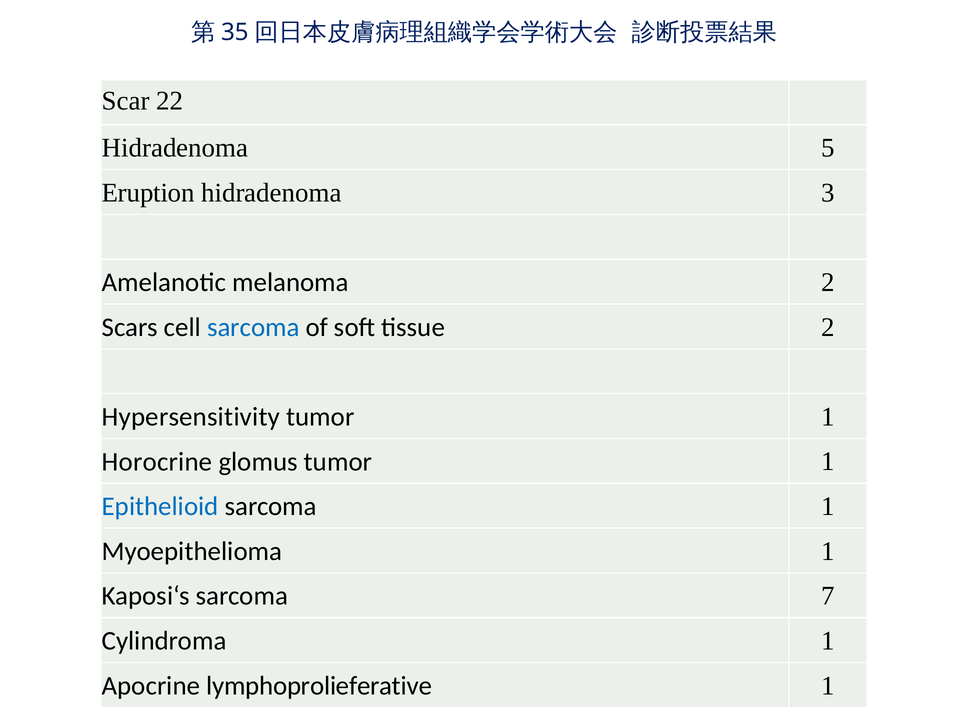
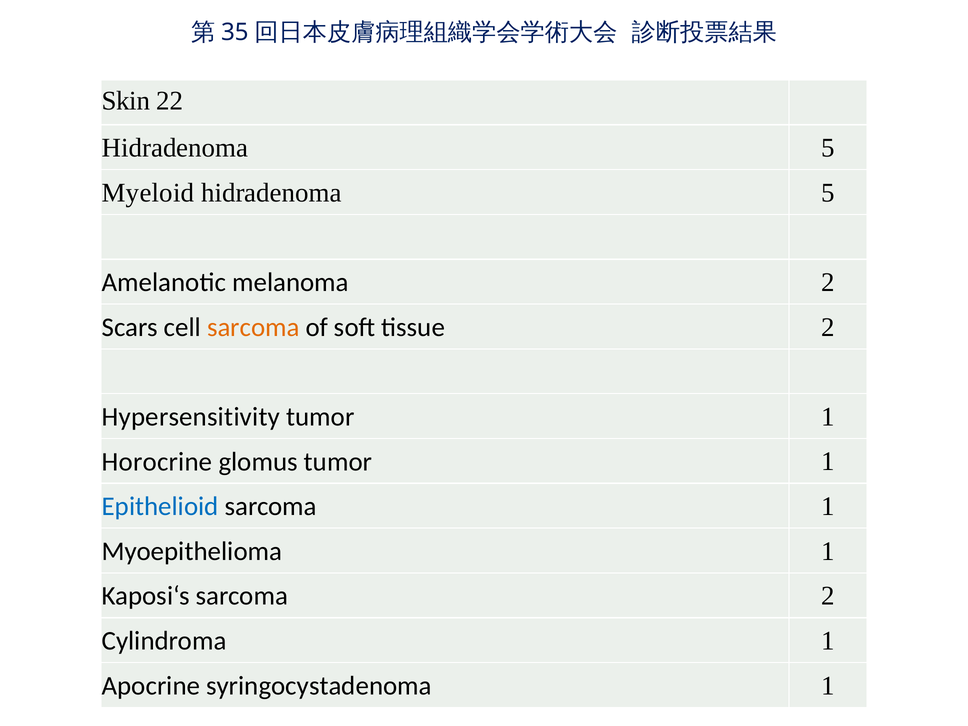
Scar: Scar -> Skin (126, 101)
Eruption: Eruption -> Myeloid (148, 193)
3: 3 -> 5 (828, 193)
sarcoma colour: blue -> orange (253, 327)
sarcoma 7: 7 -> 2 (828, 596)
lymphoprolieferative: lymphoprolieferative -> syringocystadenoma (319, 686)
